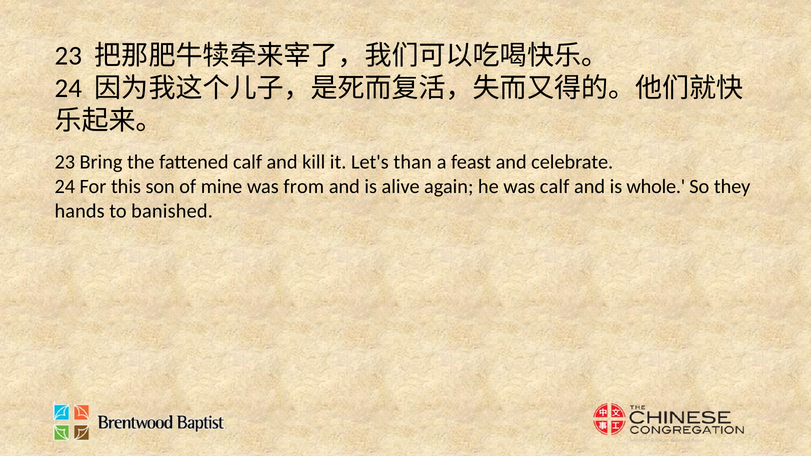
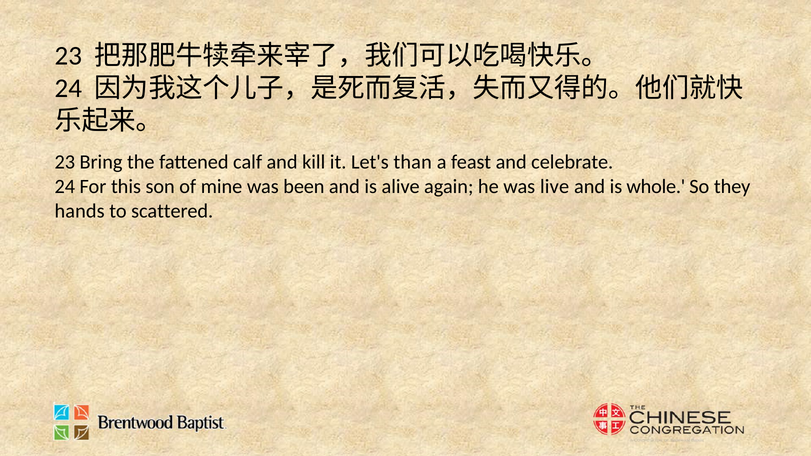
from: from -> been (304, 187)
was calf: calf -> live (555, 187)
banished: banished -> scattered (172, 211)
